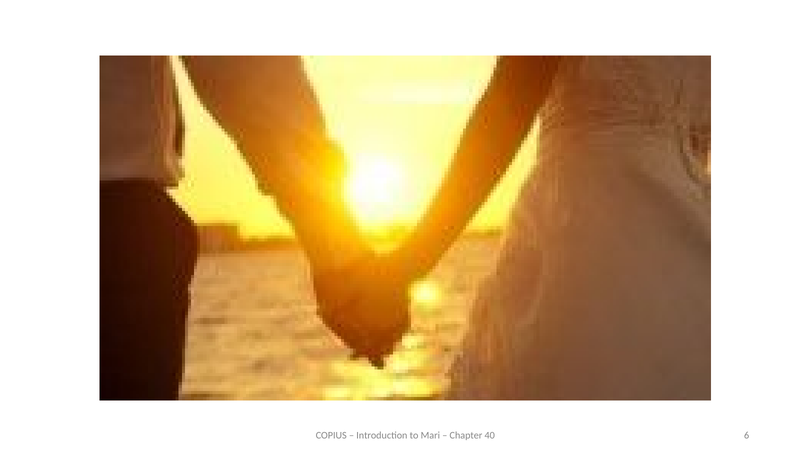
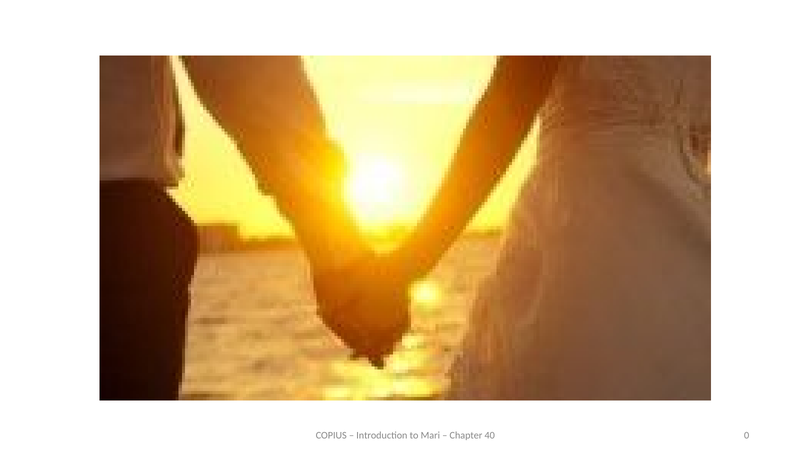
6: 6 -> 0 (747, 436)
